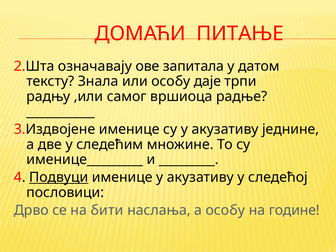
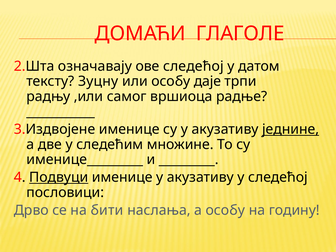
ПИТАЊЕ: ПИТАЊЕ -> ГЛАГОЛЕ (240, 34)
ове запитала: запитала -> следећој (193, 66)
Знала: Знала -> Зуцну (98, 81)
једнине underline: none -> present (291, 129)
године: године -> годину (294, 210)
